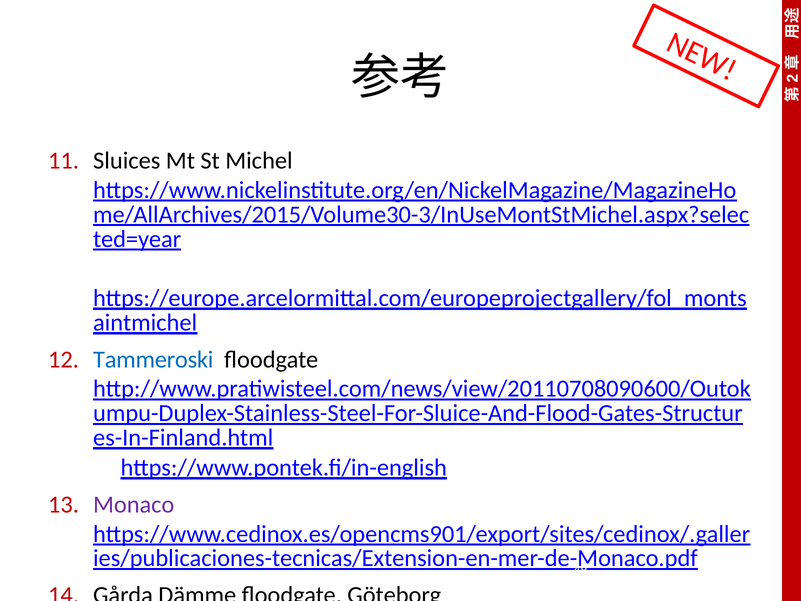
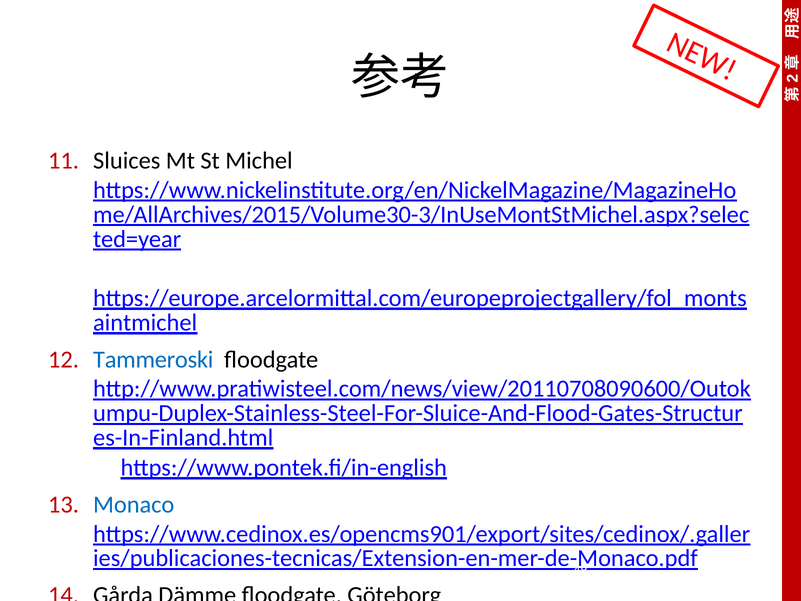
Monaco colour: purple -> blue (134, 504)
